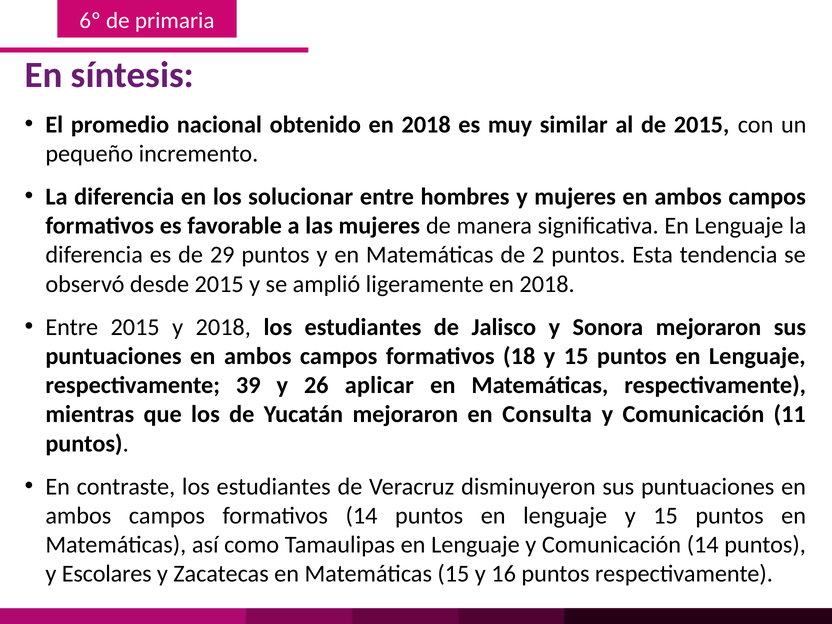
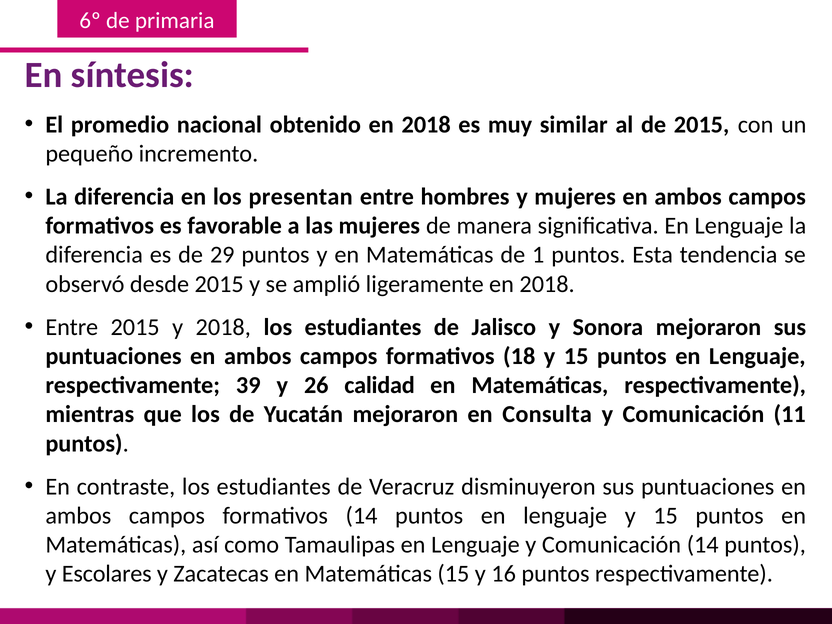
solucionar: solucionar -> presentan (301, 197)
2: 2 -> 1 (538, 255)
aplicar: aplicar -> calidad (380, 385)
